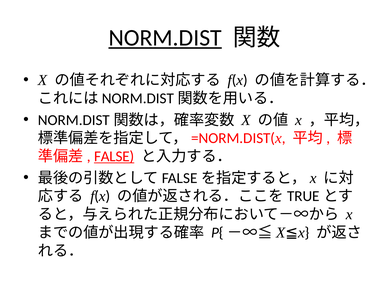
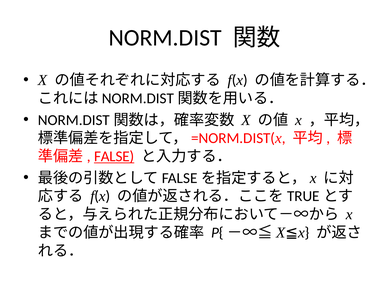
NORM.DIST underline: present -> none (165, 38)
